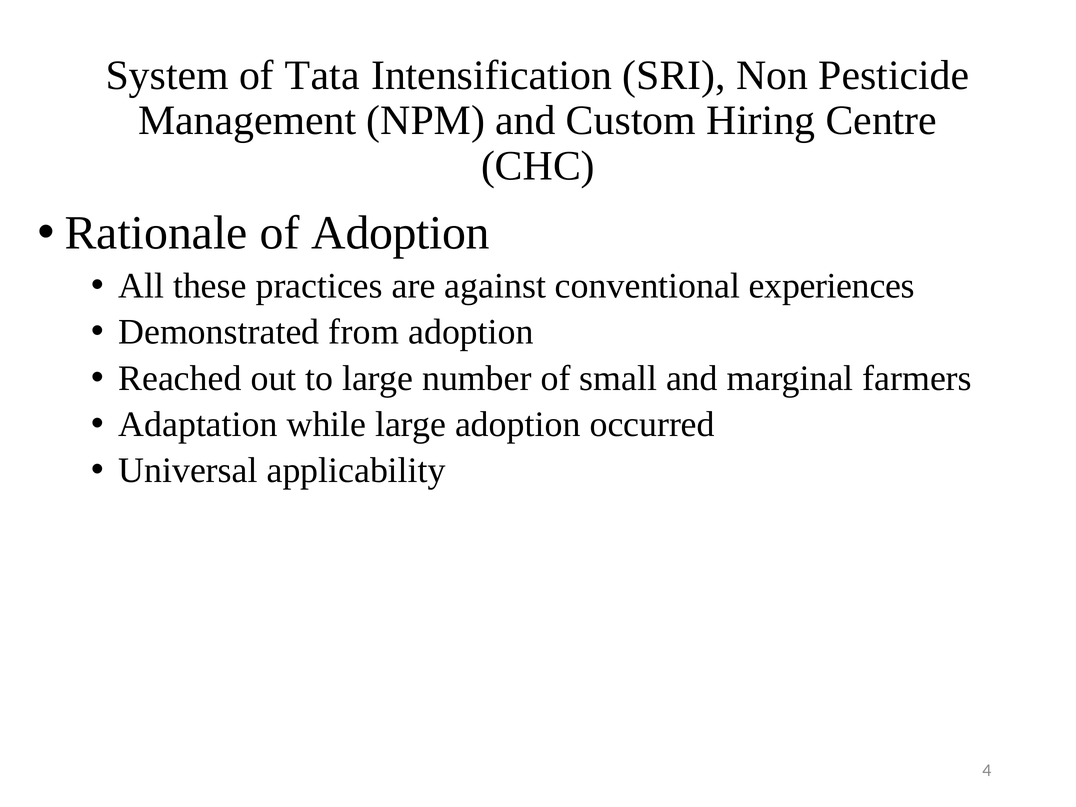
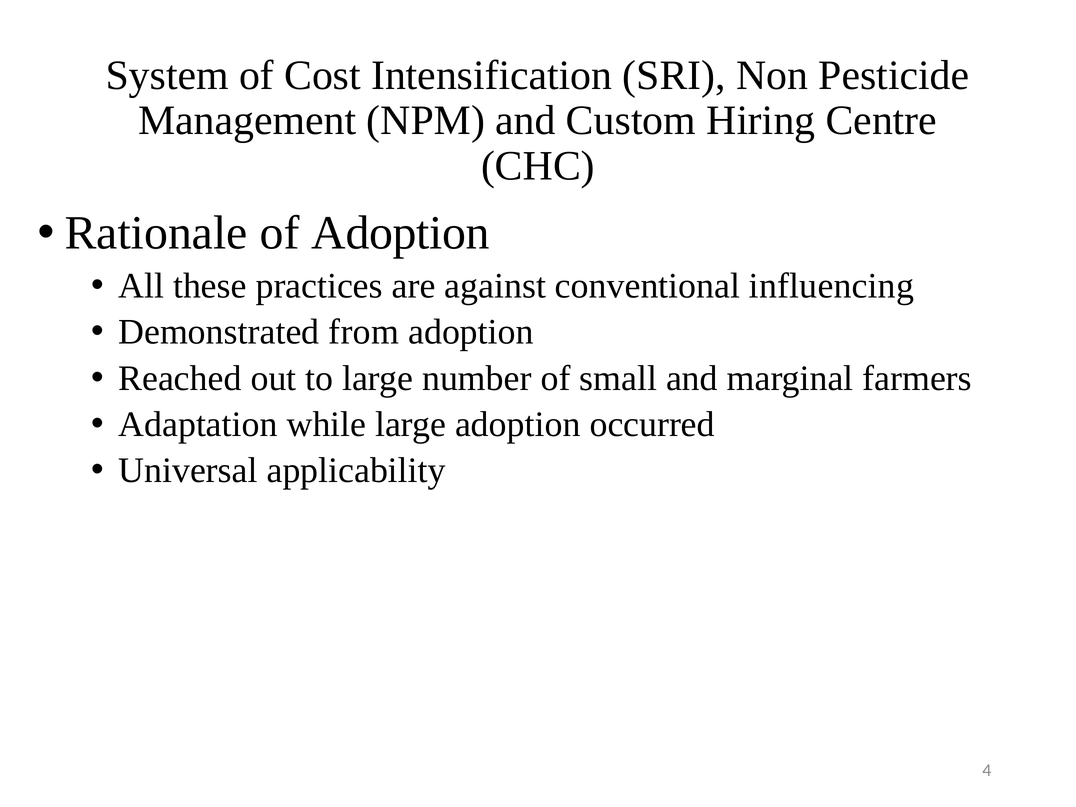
Tata: Tata -> Cost (323, 76)
experiences: experiences -> influencing (831, 286)
